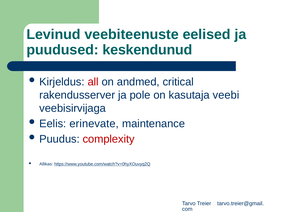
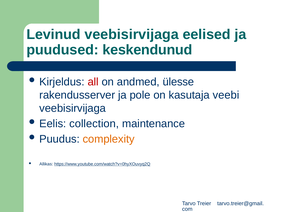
Levinud veebiteenuste: veebiteenuste -> veebisirvijaga (132, 35)
critical: critical -> ülesse (178, 82)
erinevate: erinevate -> collection (94, 124)
complexity colour: red -> orange (109, 139)
